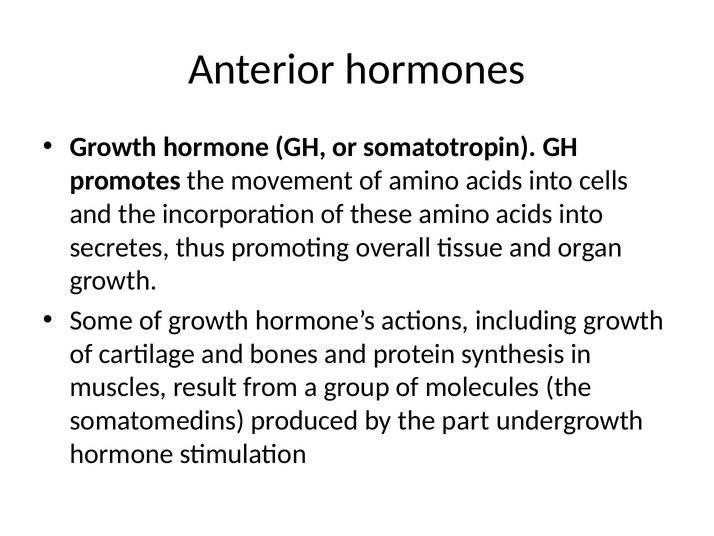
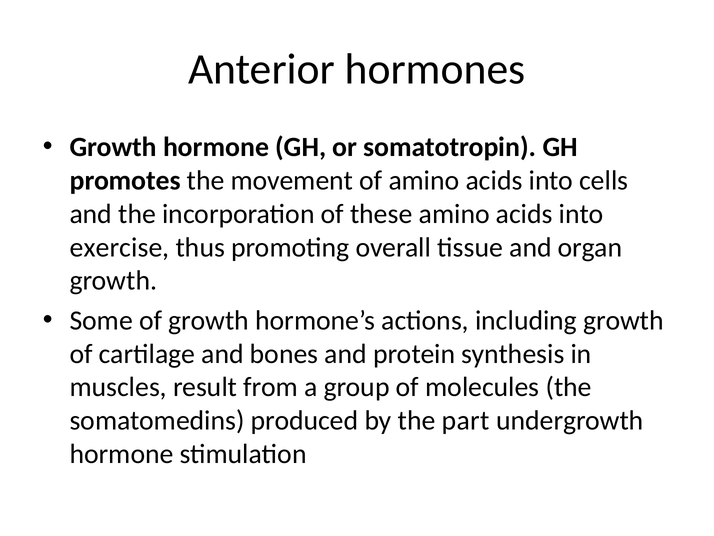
secretes: secretes -> exercise (119, 247)
